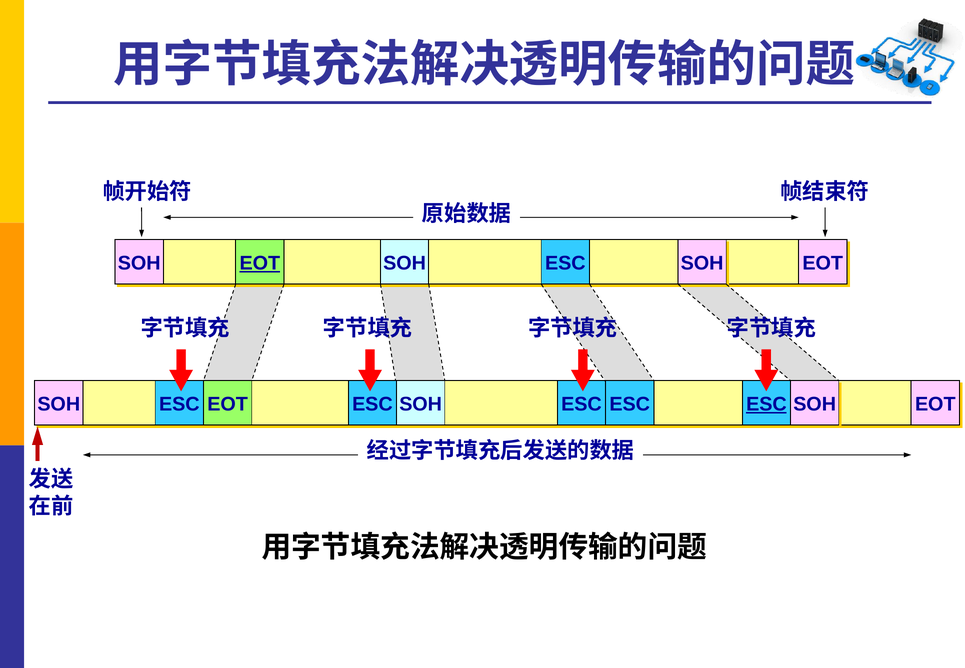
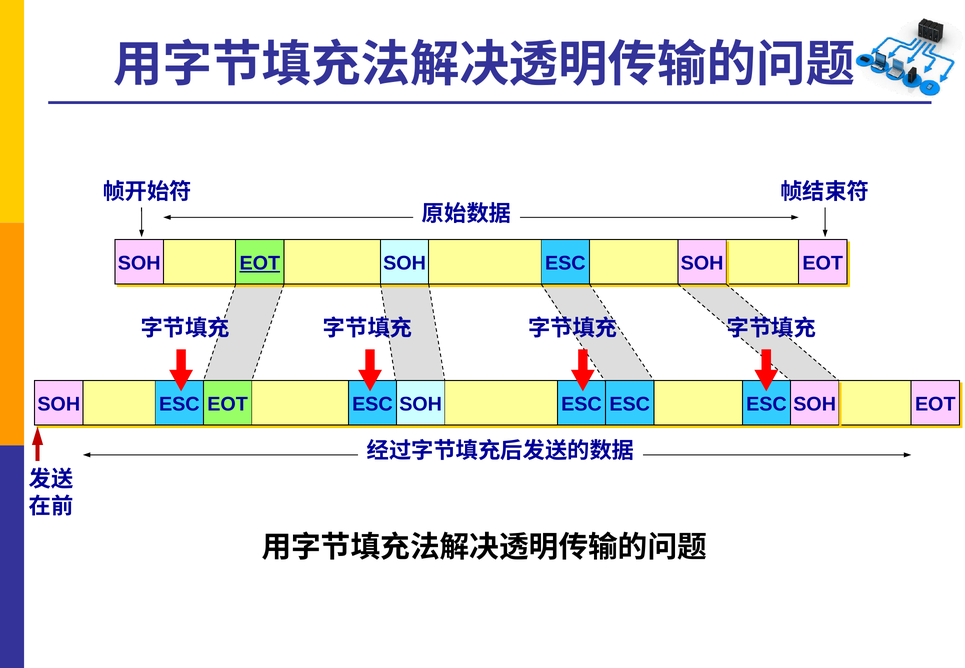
ESC underline: present -> none (766, 404)
